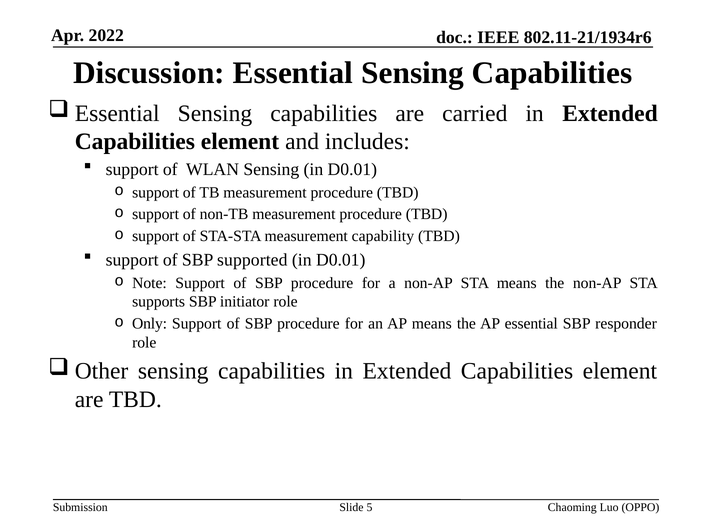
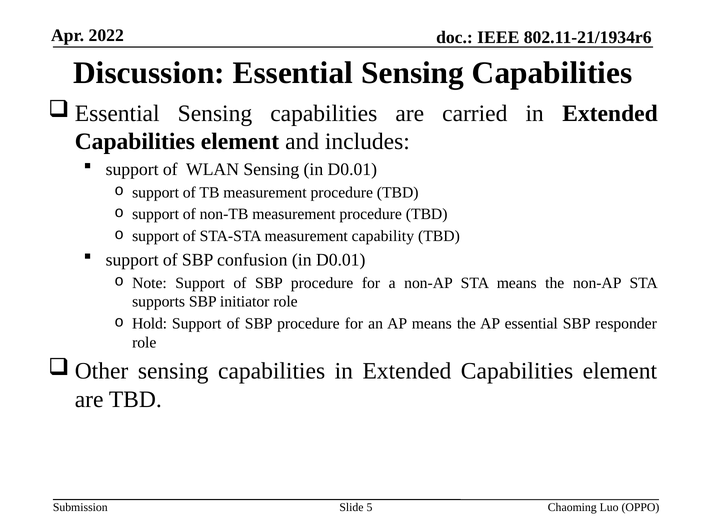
supported: supported -> confusion (252, 260)
Only: Only -> Hold (150, 324)
